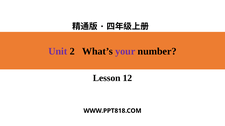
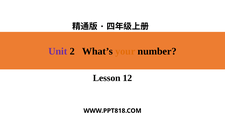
your colour: purple -> orange (125, 52)
